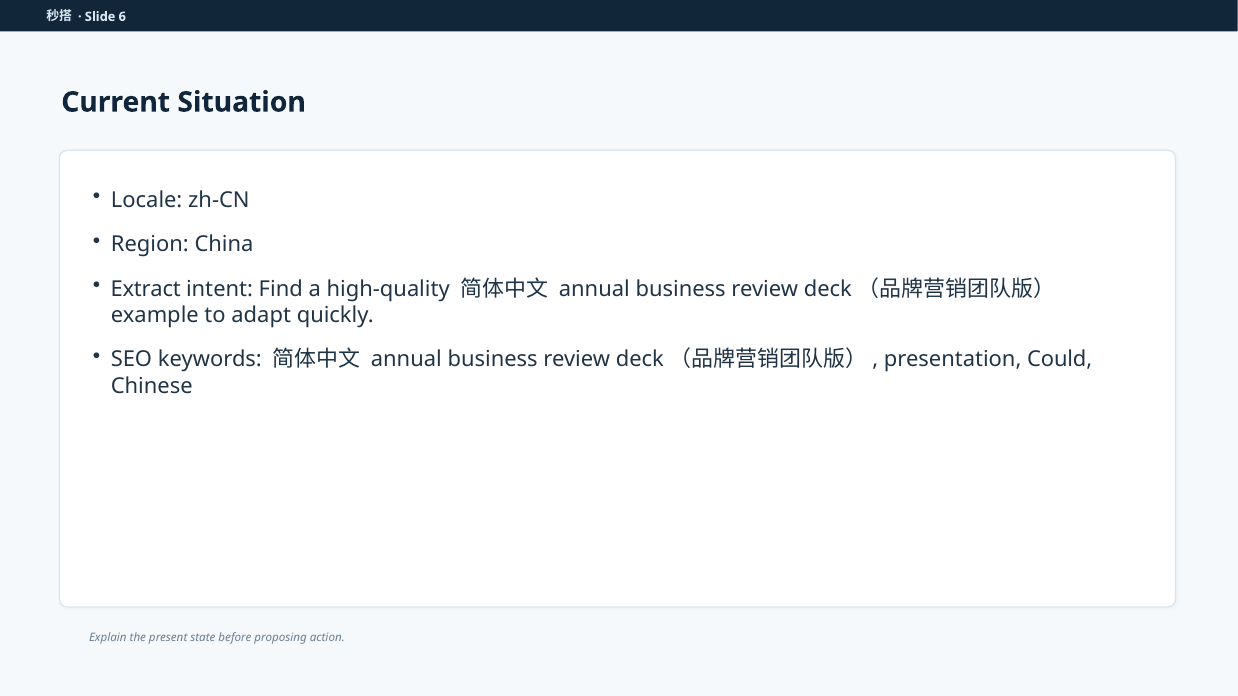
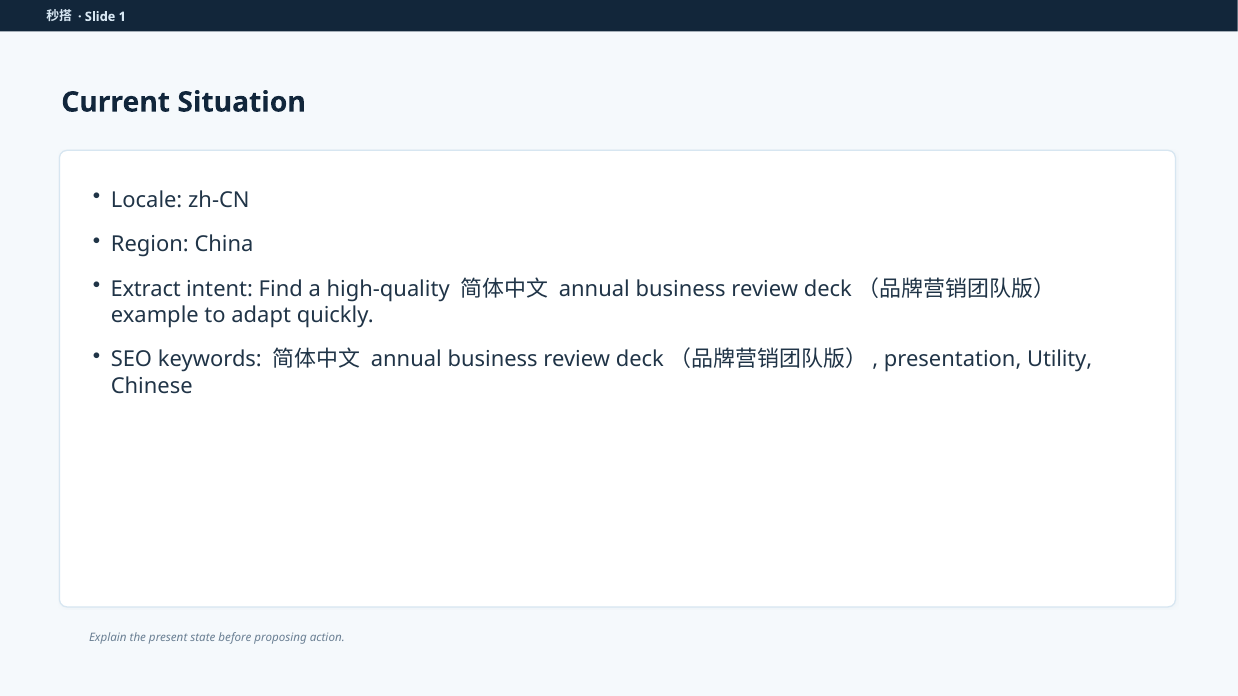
6: 6 -> 1 (122, 17)
Could: Could -> Utility (1060, 360)
